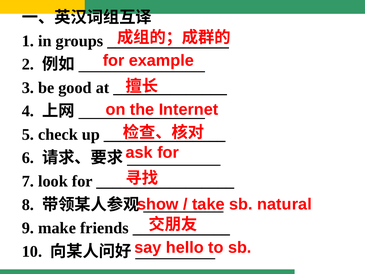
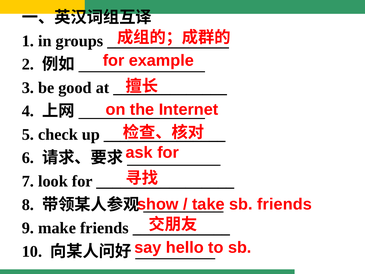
sb natural: natural -> friends (284, 204)
